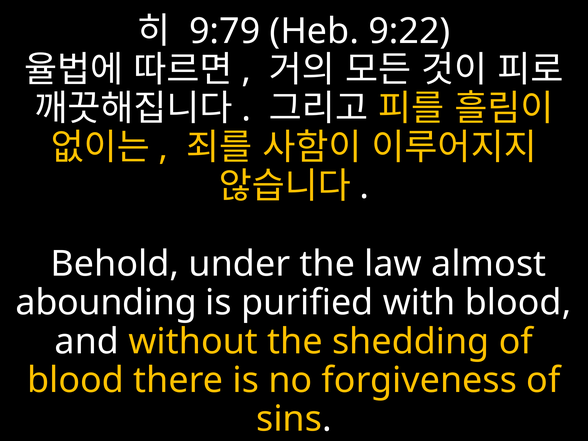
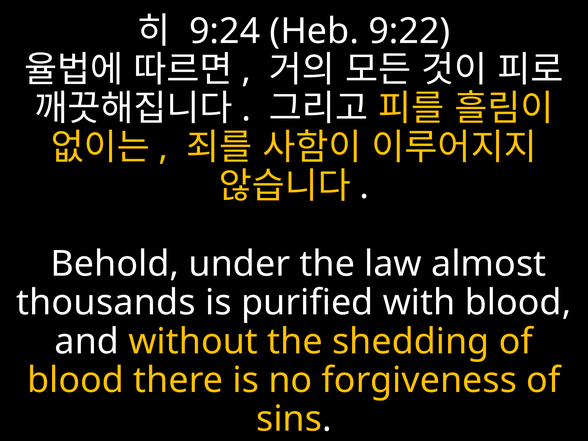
9:79: 9:79 -> 9:24 (225, 31)
abounding: abounding -> thousands (106, 303)
